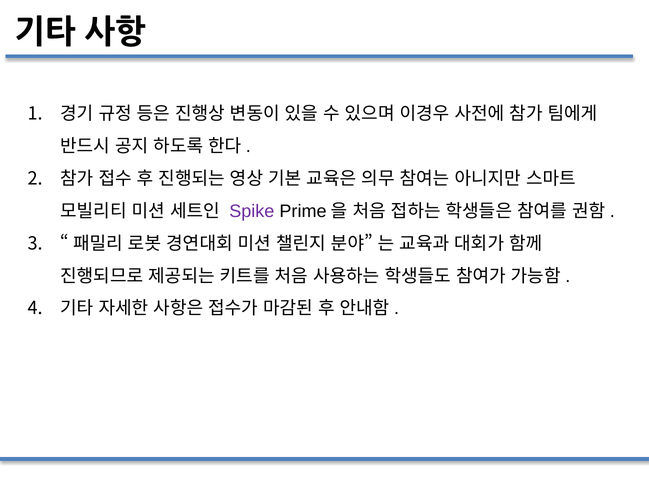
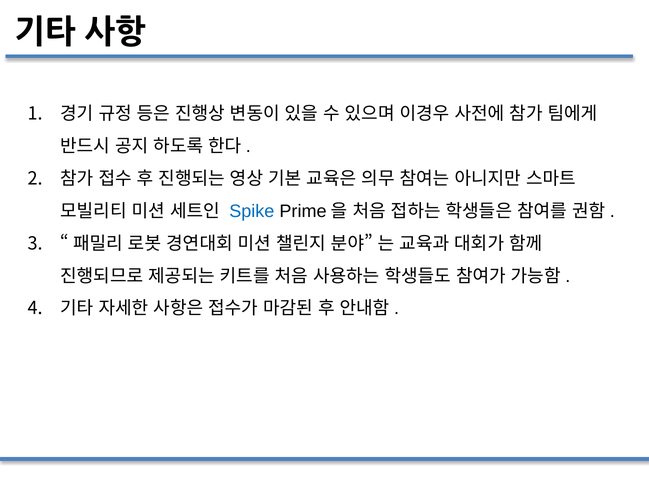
Spike colour: purple -> blue (252, 211)
